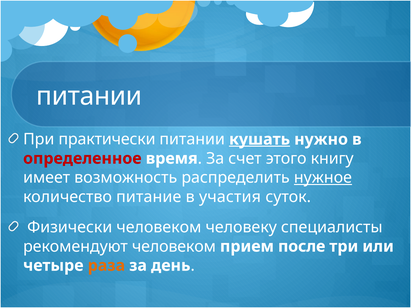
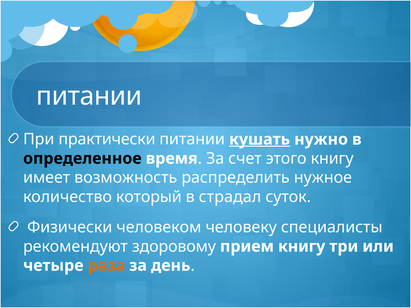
определенное colour: red -> black (82, 159)
нужное underline: present -> none (323, 178)
питание: питание -> который (149, 197)
участия: участия -> страдал (230, 197)
рекомендуют человеком: человеком -> здоровому (174, 247)
прием после: после -> книгу (302, 247)
